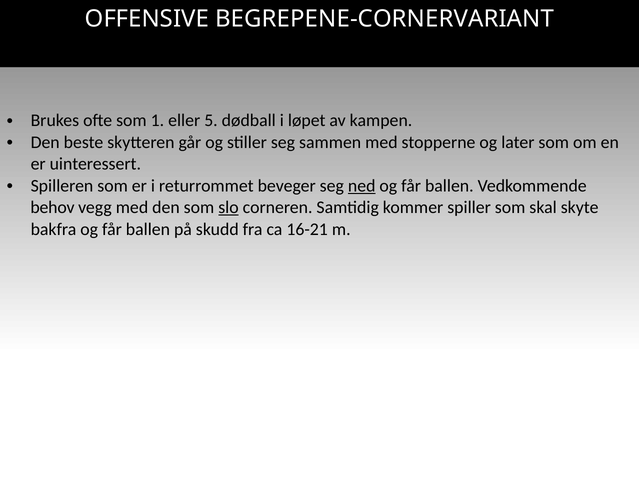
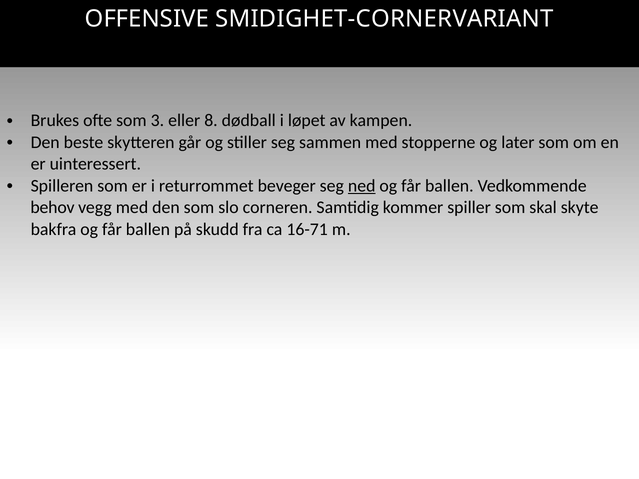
BEGREPENE-CORNERVARIANT: BEGREPENE-CORNERVARIANT -> SMIDIGHET-CORNERVARIANT (384, 19)
1: 1 -> 3 (157, 121)
5: 5 -> 8 (211, 121)
slo underline: present -> none (228, 208)
16-21: 16-21 -> 16-71 (307, 229)
